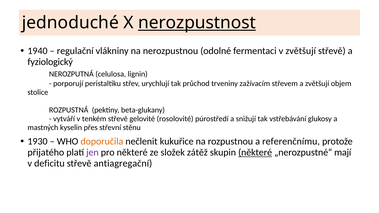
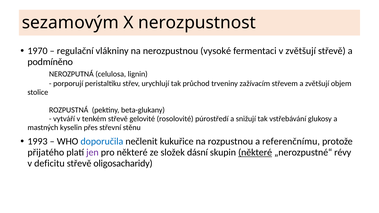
jednoduché: jednoduché -> sezamovým (70, 23)
nerozpustnost underline: present -> none (197, 23)
1940: 1940 -> 1970 (38, 51)
odolné: odolné -> vysoké (216, 51)
fyziologický: fyziologický -> podmíněno (50, 62)
1930: 1930 -> 1993 (38, 142)
doporučila colour: orange -> blue (102, 142)
zátěž: zátěž -> dásní (197, 153)
mají: mají -> révy (343, 153)
antiagregační: antiagregační -> oligosacharidy (123, 164)
